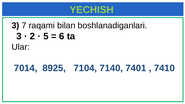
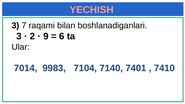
YECHISH colour: light green -> pink (92, 10)
5: 5 -> 9 (46, 36)
8925: 8925 -> 9983 (54, 68)
